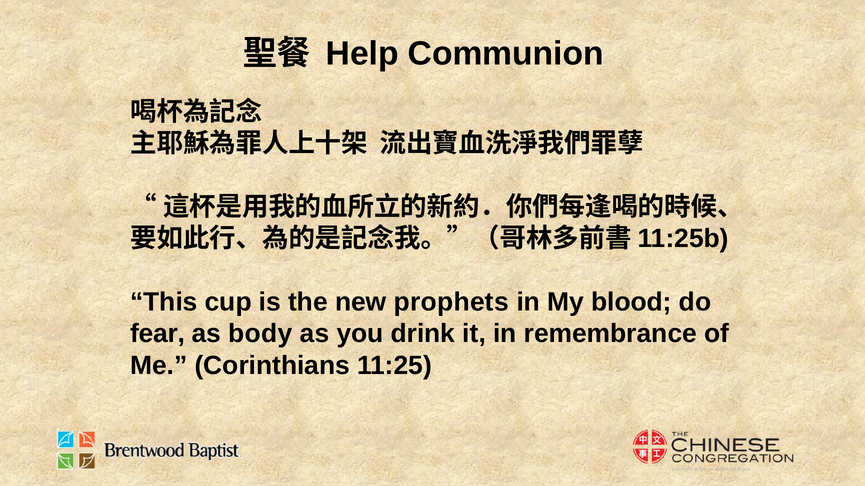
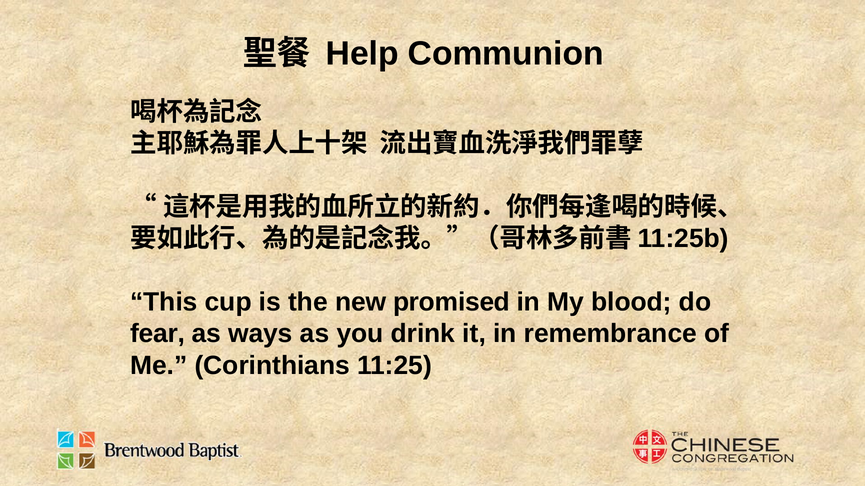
prophets: prophets -> promised (452, 302)
body: body -> ways (260, 334)
